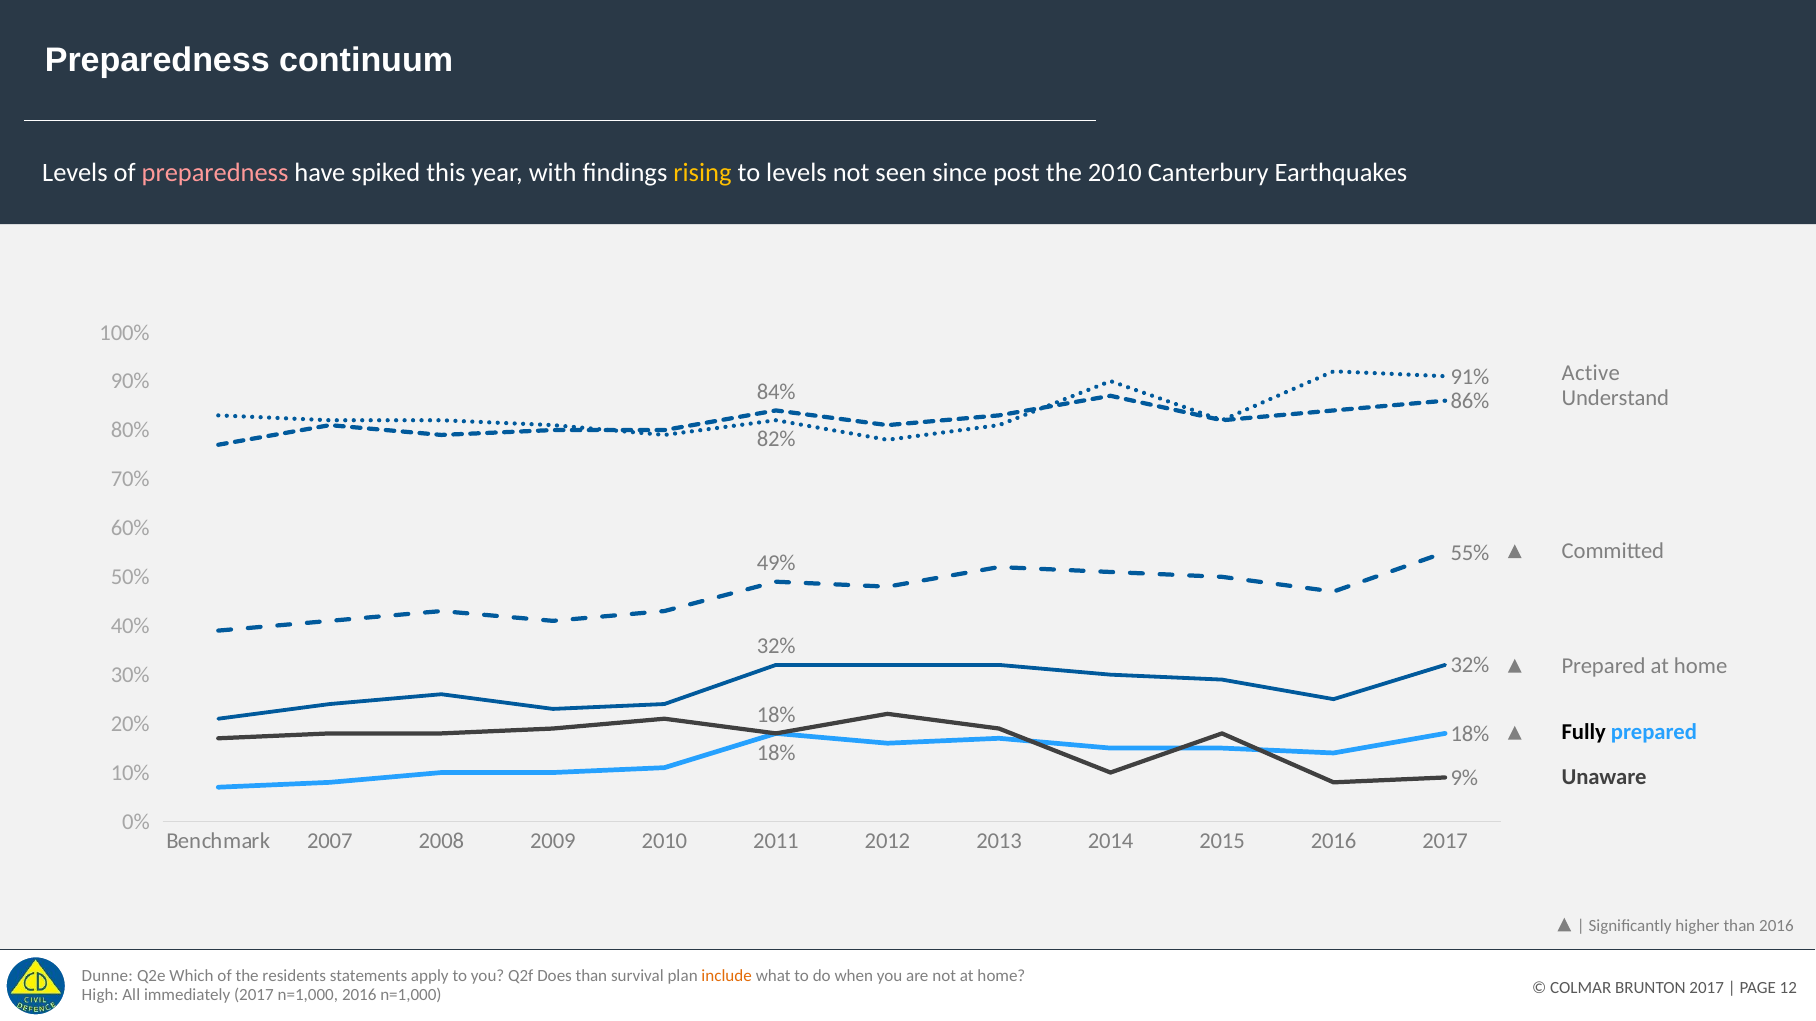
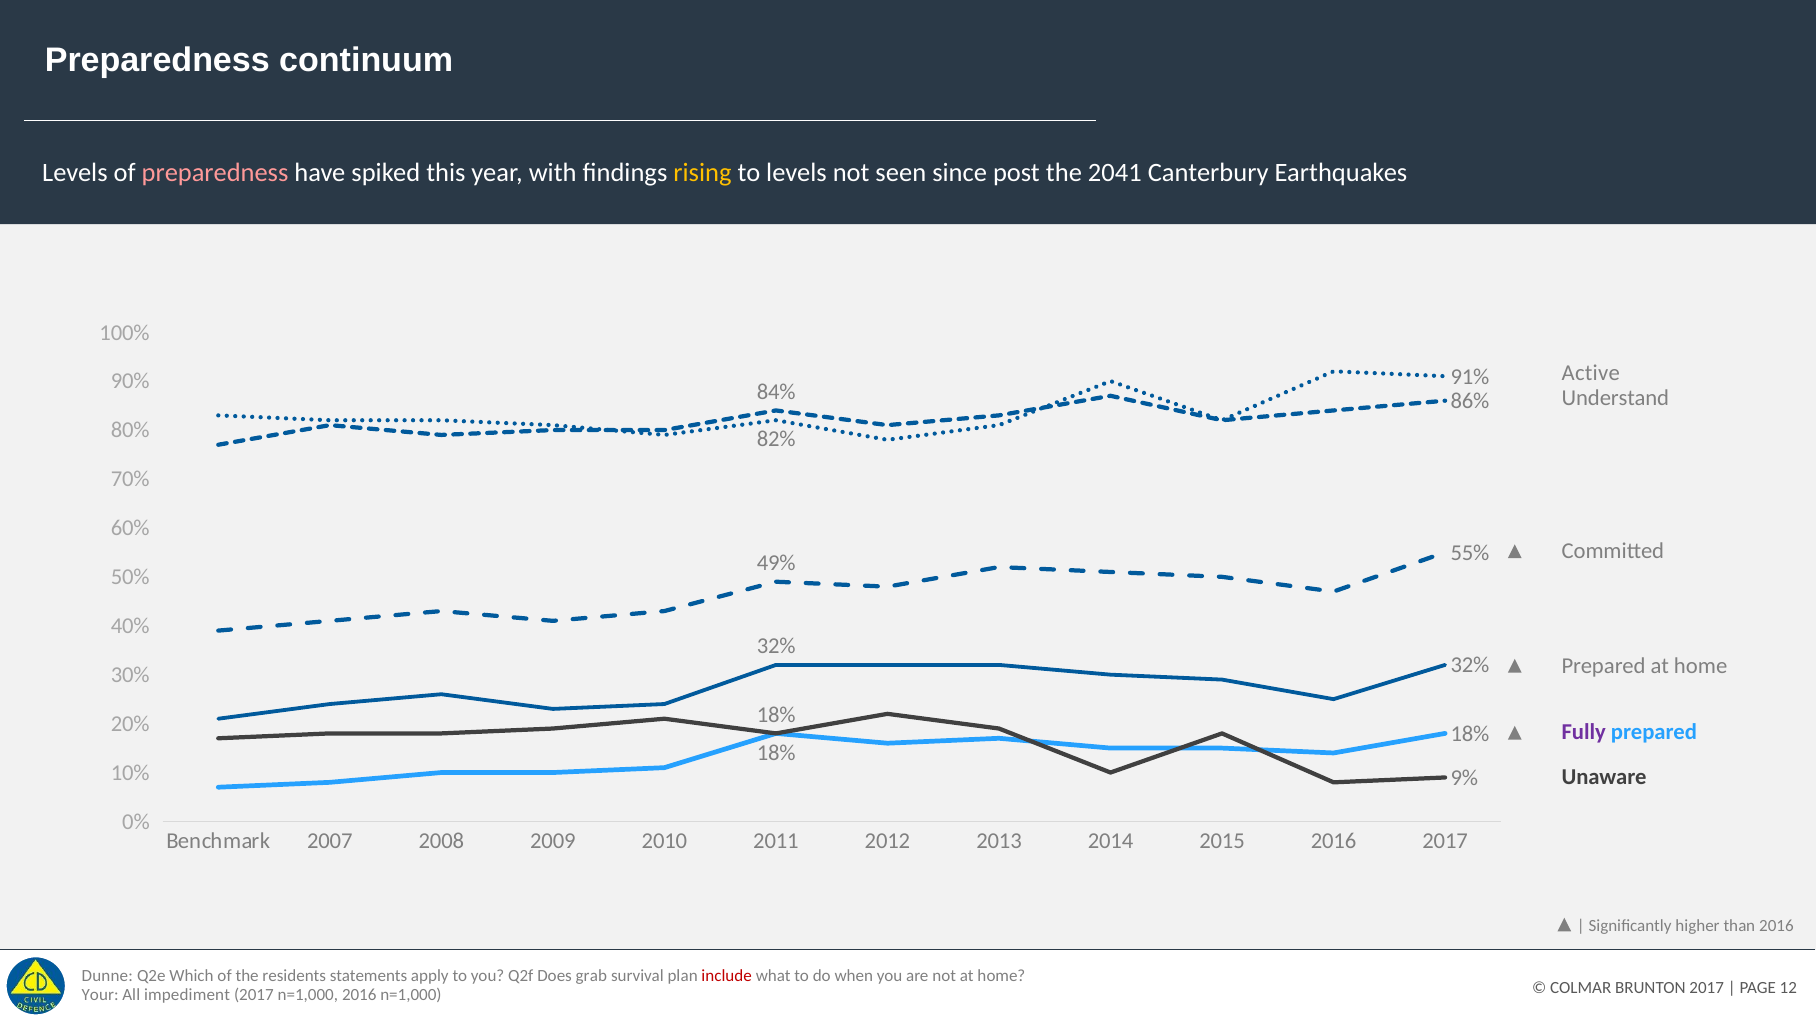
the 2010: 2010 -> 2041 (1115, 173)
Fully colour: black -> purple (1584, 733)
Does than: than -> grab (591, 977)
include colour: orange -> red (727, 977)
High: High -> Your (100, 995)
immediately: immediately -> impediment (187, 995)
